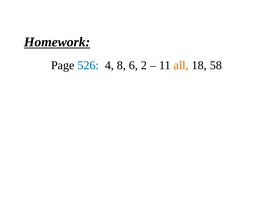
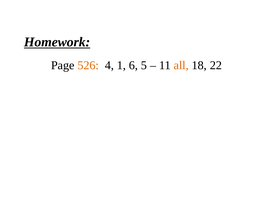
526 colour: blue -> orange (88, 65)
8: 8 -> 1 (121, 65)
2: 2 -> 5 (144, 65)
58: 58 -> 22 (216, 65)
